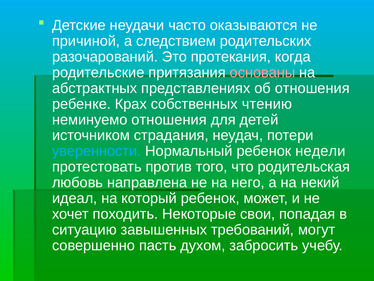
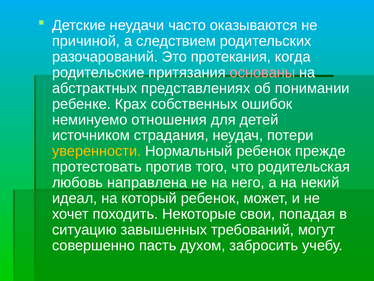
об отношения: отношения -> понимании (312, 88)
чтению: чтению -> ошибок (267, 104)
уверенности colour: light blue -> yellow (97, 151)
недели: недели -> прежде (320, 151)
